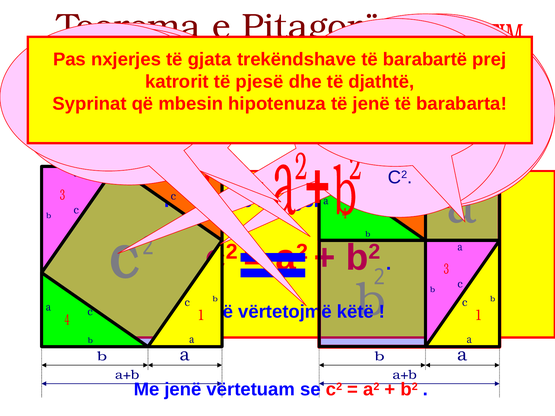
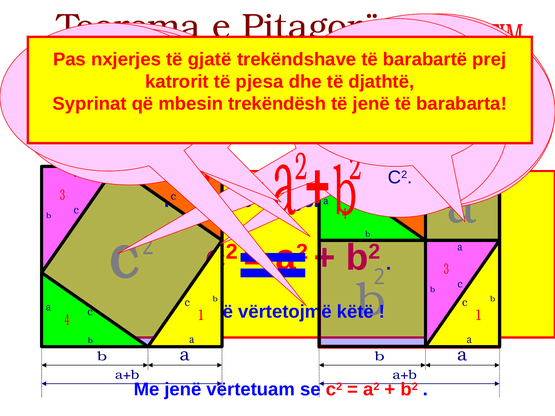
gjata: gjata -> gjatë (210, 59)
të pjesë: pjesë -> pjesa (260, 82)
hipotenuza: hipotenuza -> trekëndësh (277, 104)
